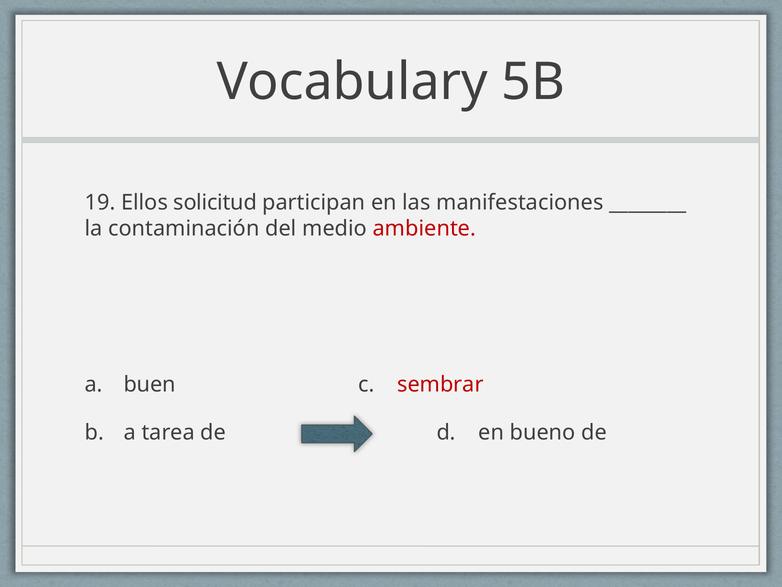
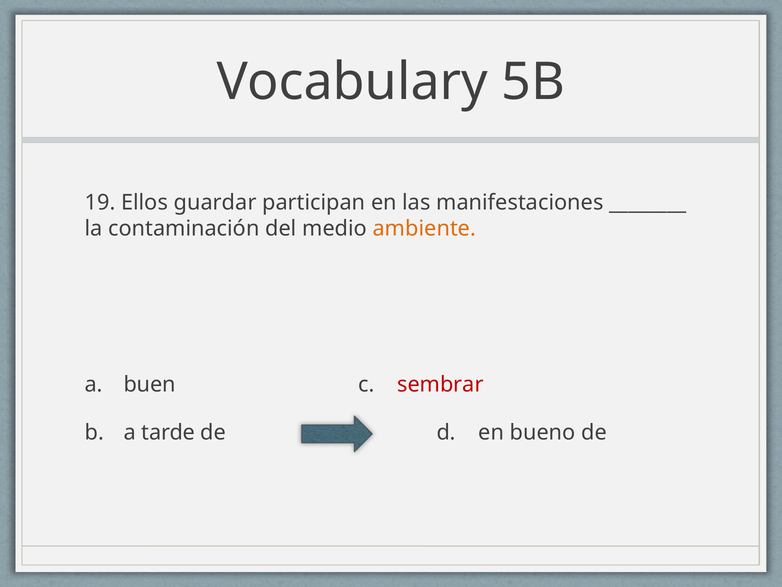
solicitud: solicitud -> guardar (215, 202)
ambiente colour: red -> orange (424, 228)
tarea: tarea -> tarde (168, 432)
